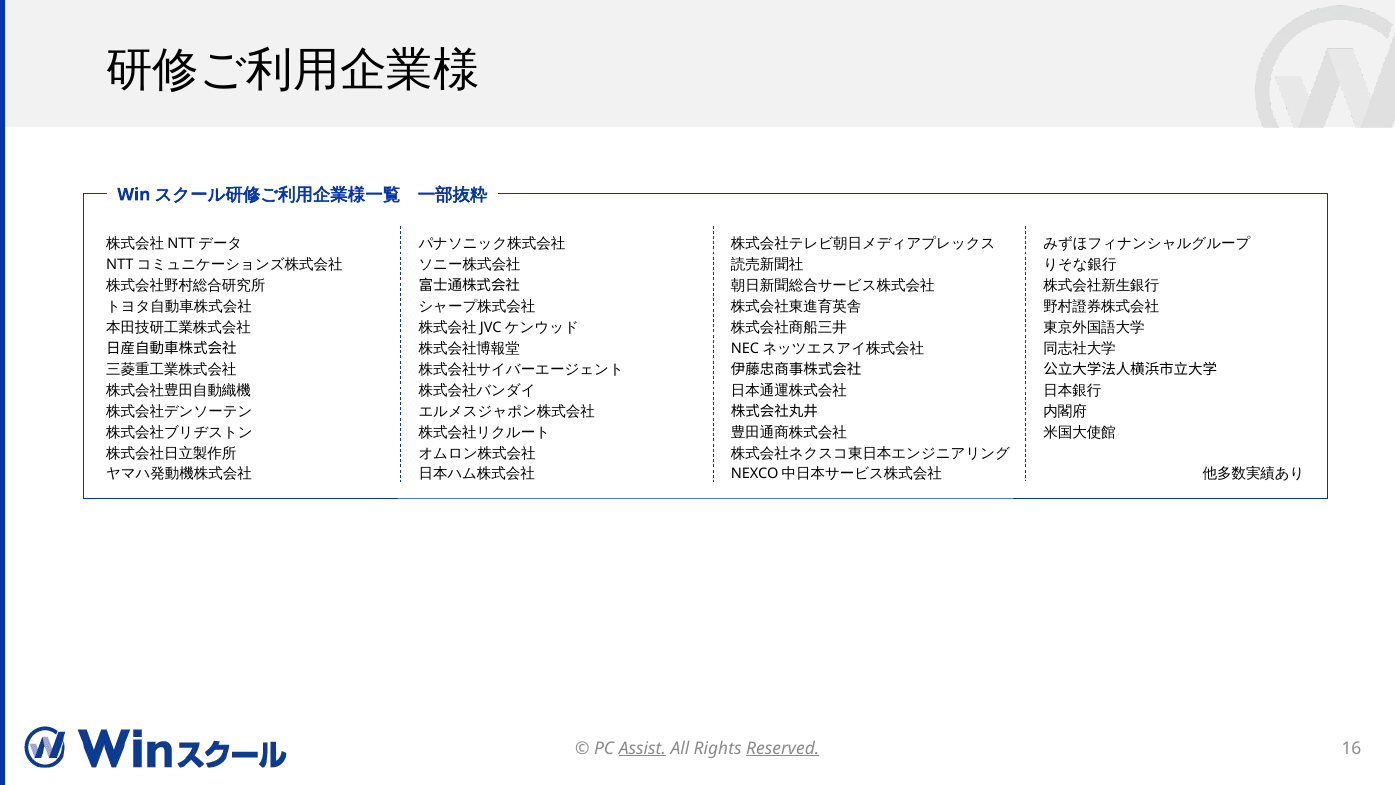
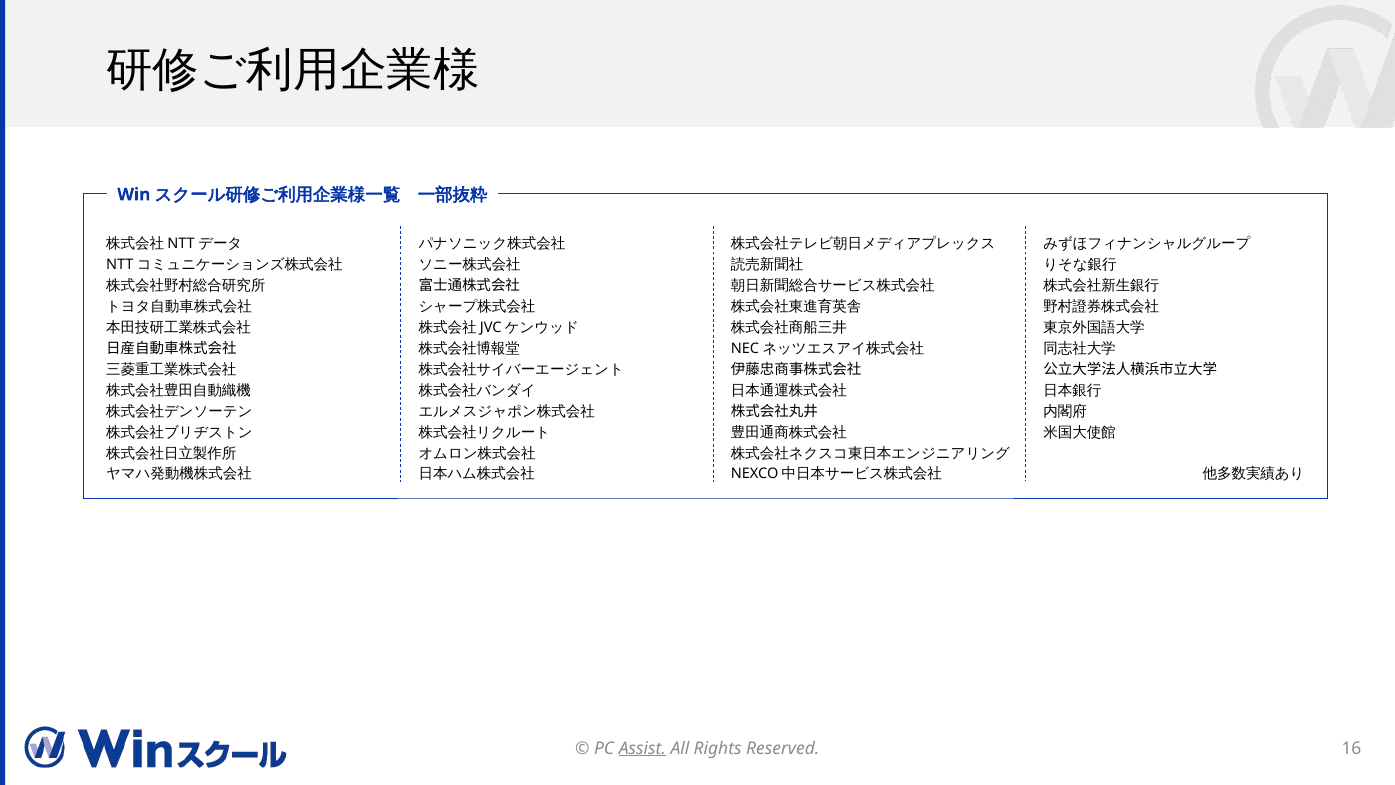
Reserved underline: present -> none (783, 748)
